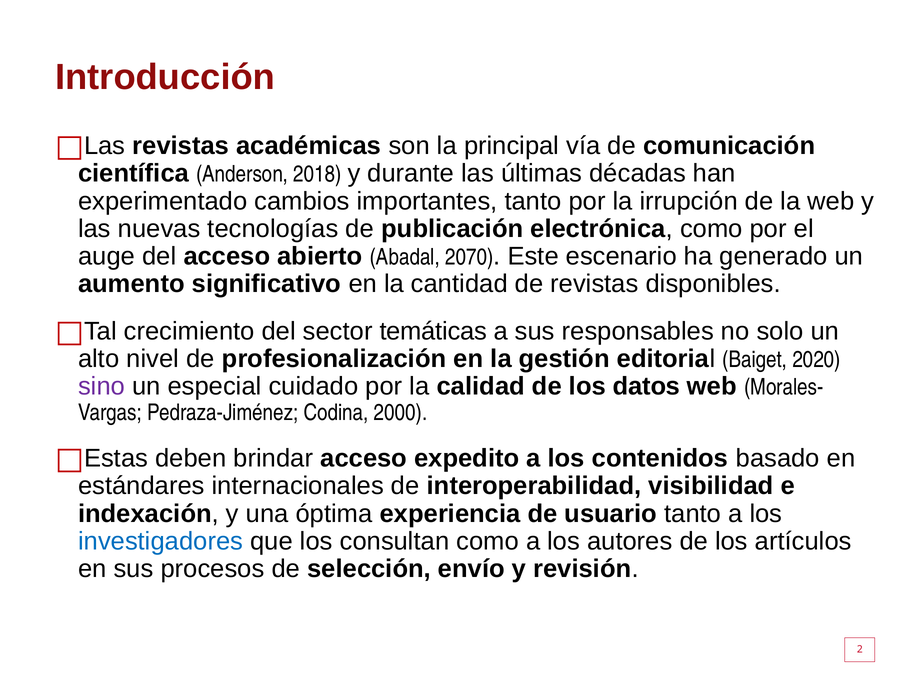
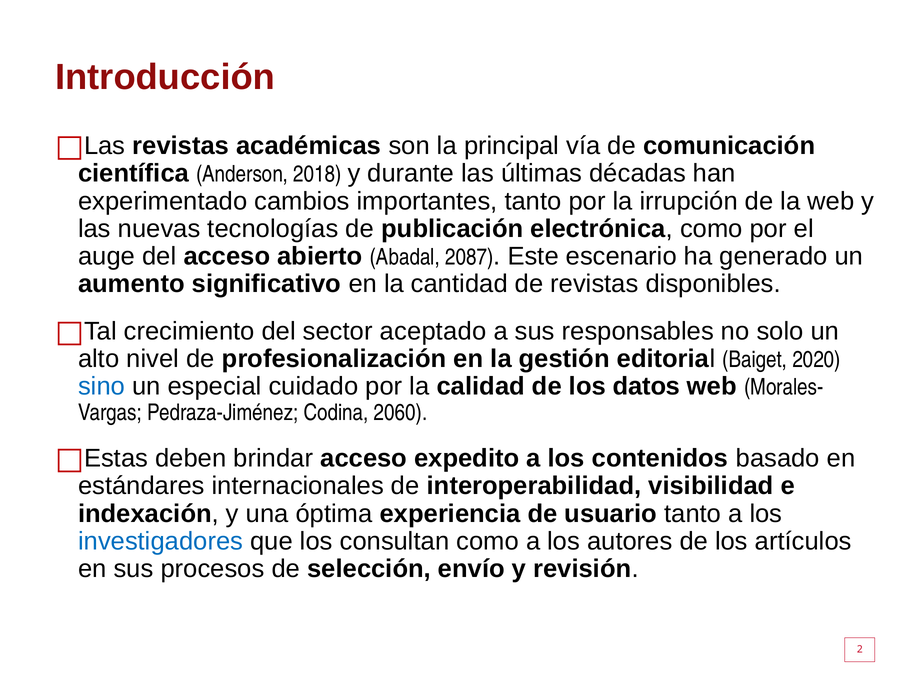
2070: 2070 -> 2087 (469, 257)
temáticas: temáticas -> aceptado (433, 331)
sino colour: purple -> blue (102, 386)
2000: 2000 -> 2060 (401, 413)
